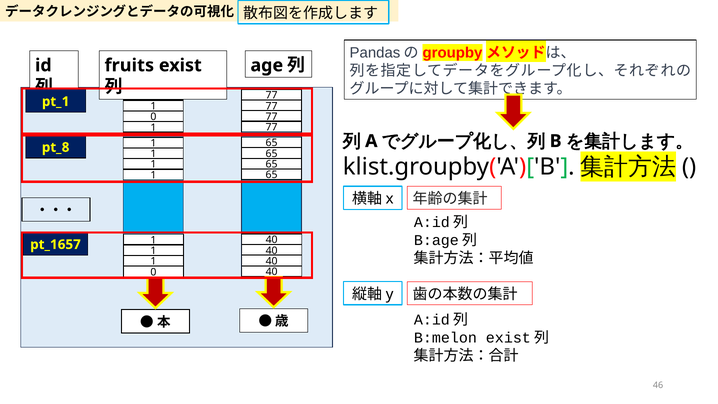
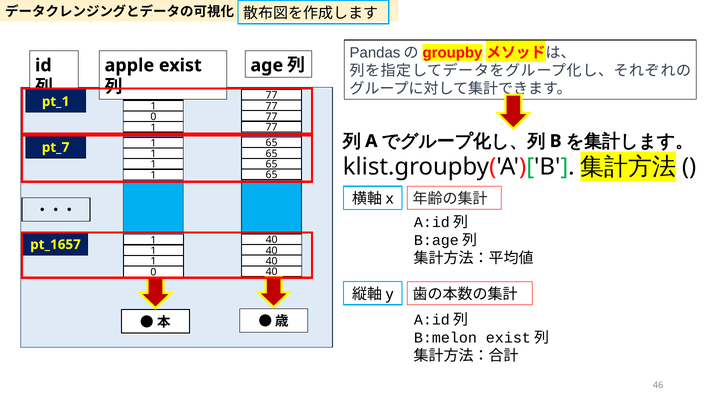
fruits: fruits -> apple (129, 65)
pt_8: pt_8 -> pt_7 (56, 147)
